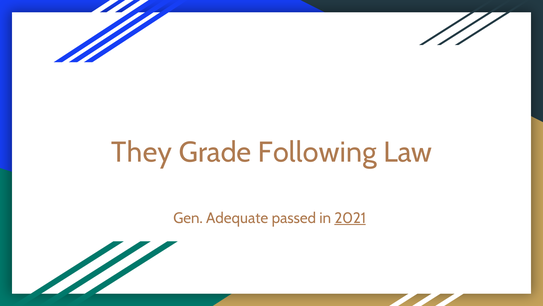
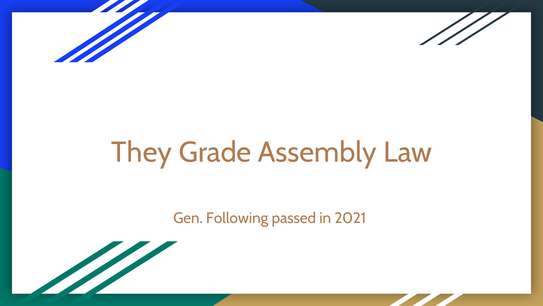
Following: Following -> Assembly (317, 152)
Adequate: Adequate -> Following (237, 218)
2021 underline: present -> none (350, 218)
